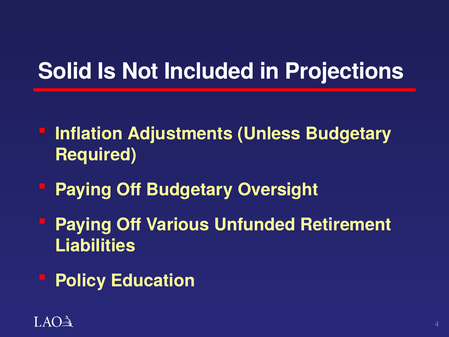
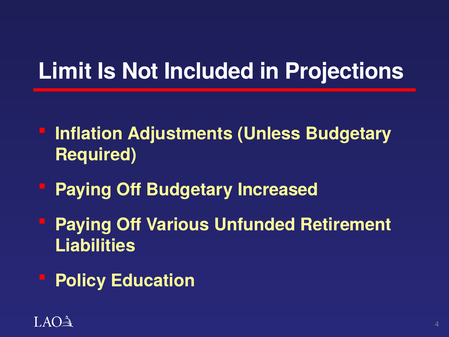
Solid: Solid -> Limit (65, 72)
Oversight: Oversight -> Increased (278, 190)
